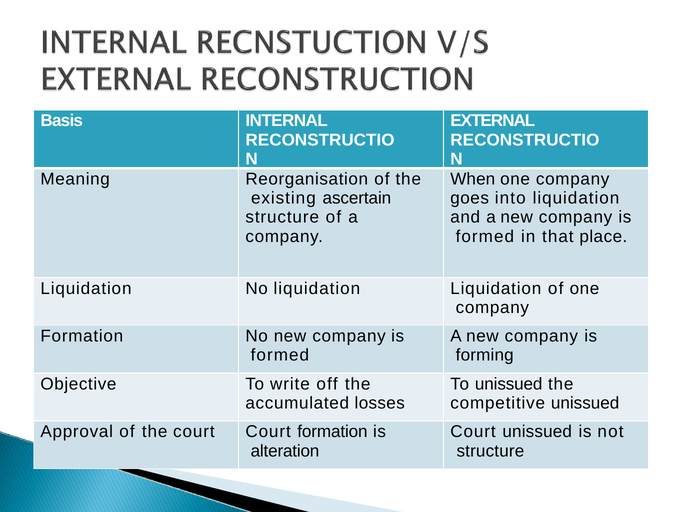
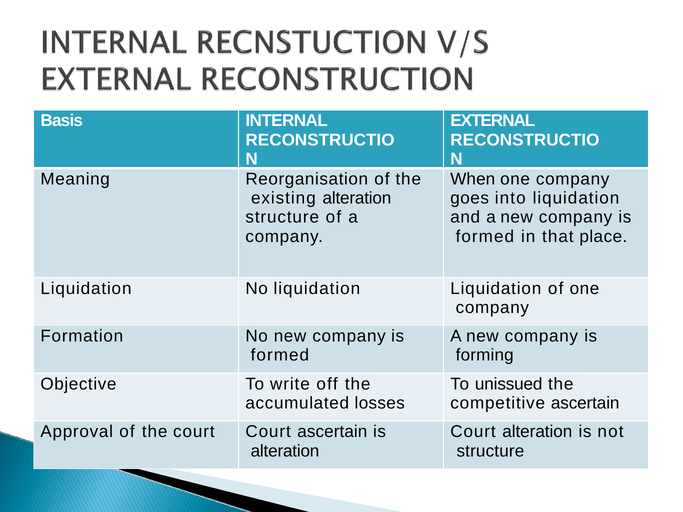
existing ascertain: ascertain -> alteration (357, 198)
competitive unissued: unissued -> ascertain (585, 403)
Court formation: formation -> ascertain (332, 432)
Court unissued: unissued -> alteration (537, 432)
